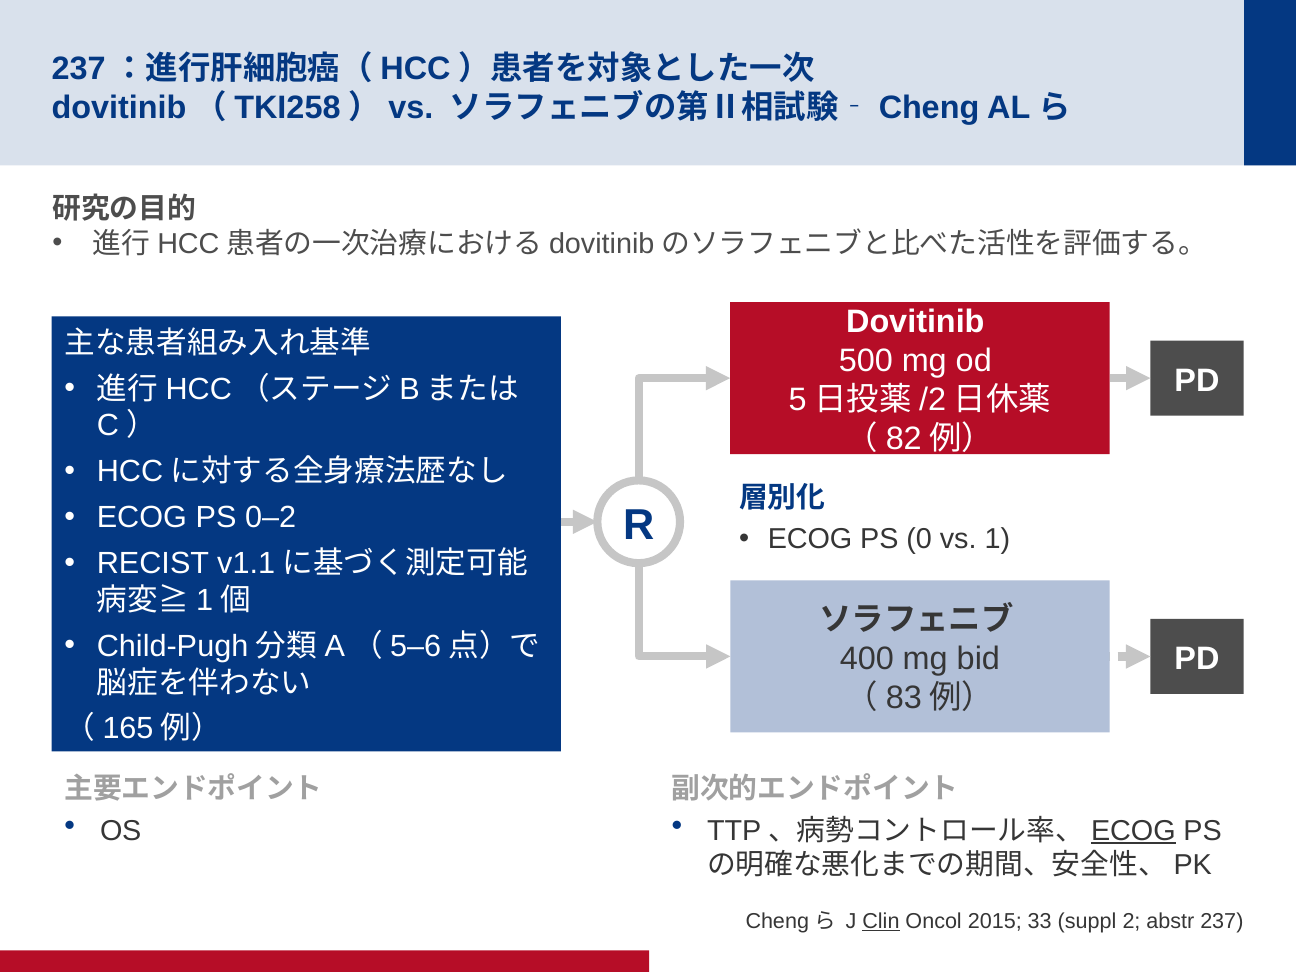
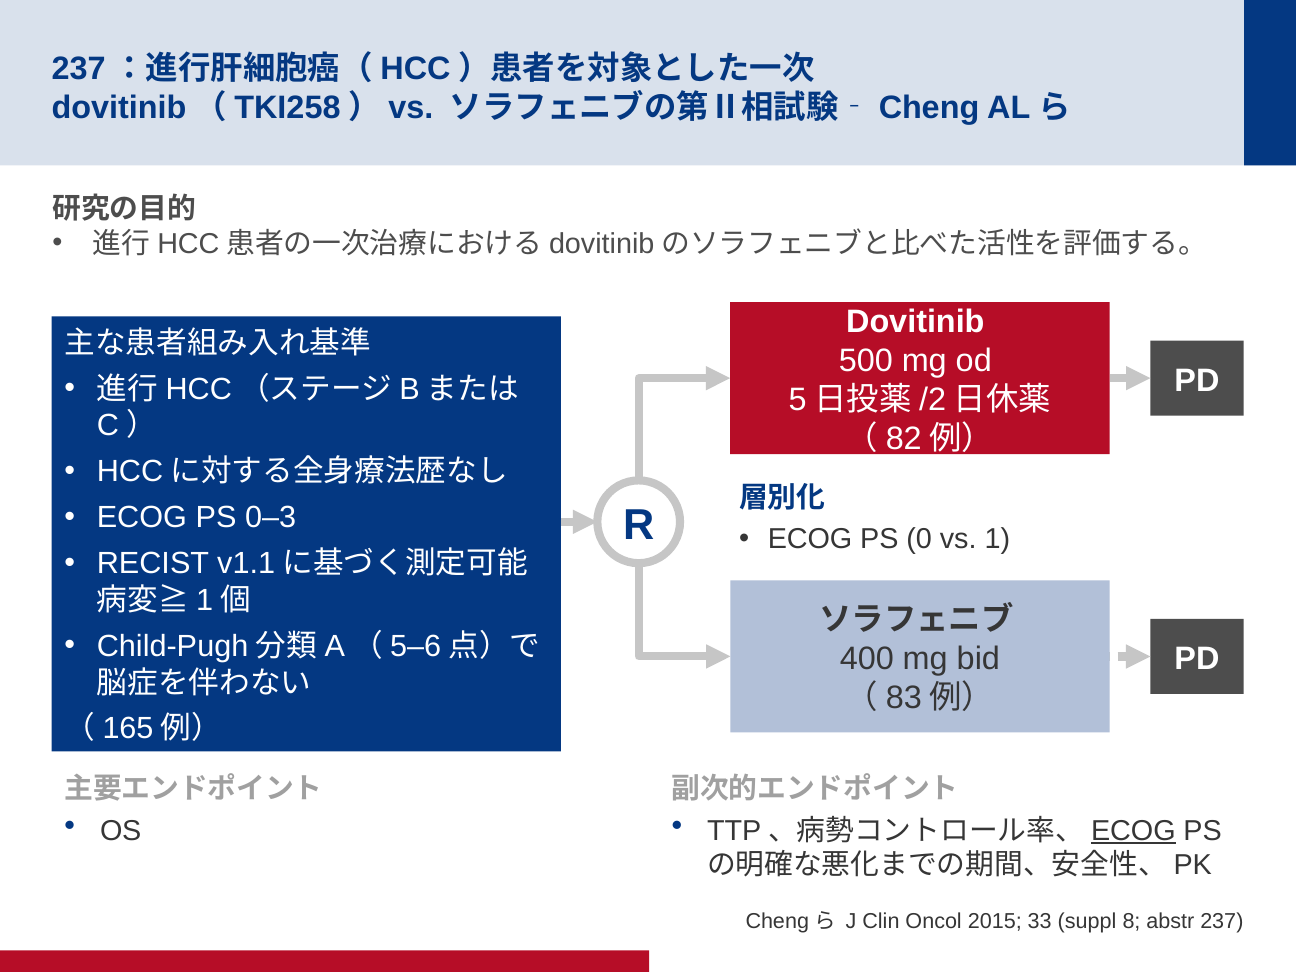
0–2: 0–2 -> 0–3 (271, 518)
Clin underline: present -> none (881, 922)
2: 2 -> 8 (1131, 922)
